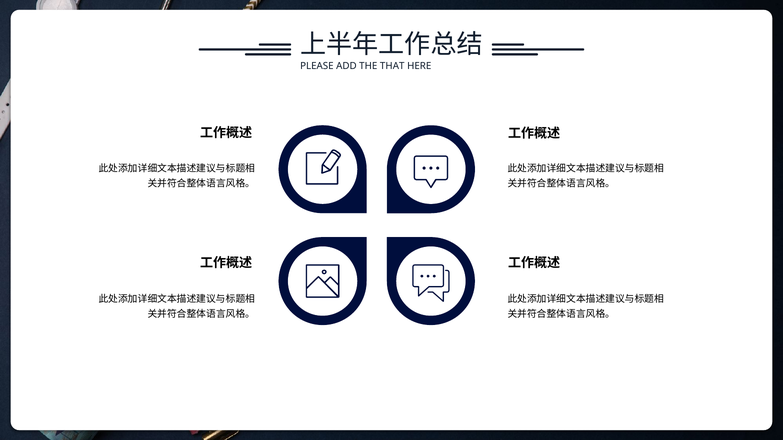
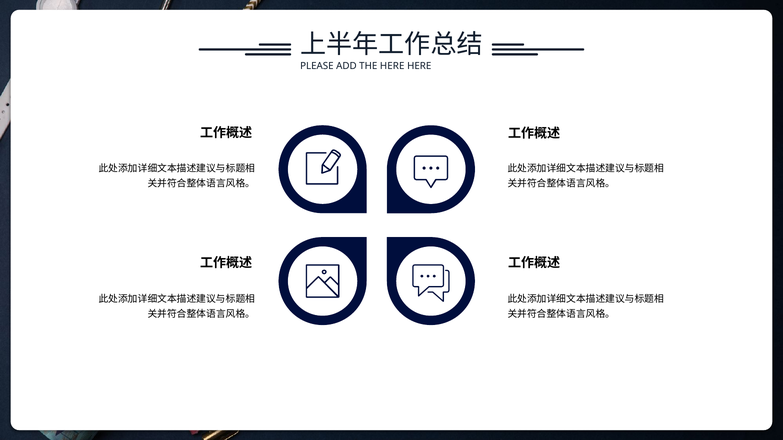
THE THAT: THAT -> HERE (392, 66)
